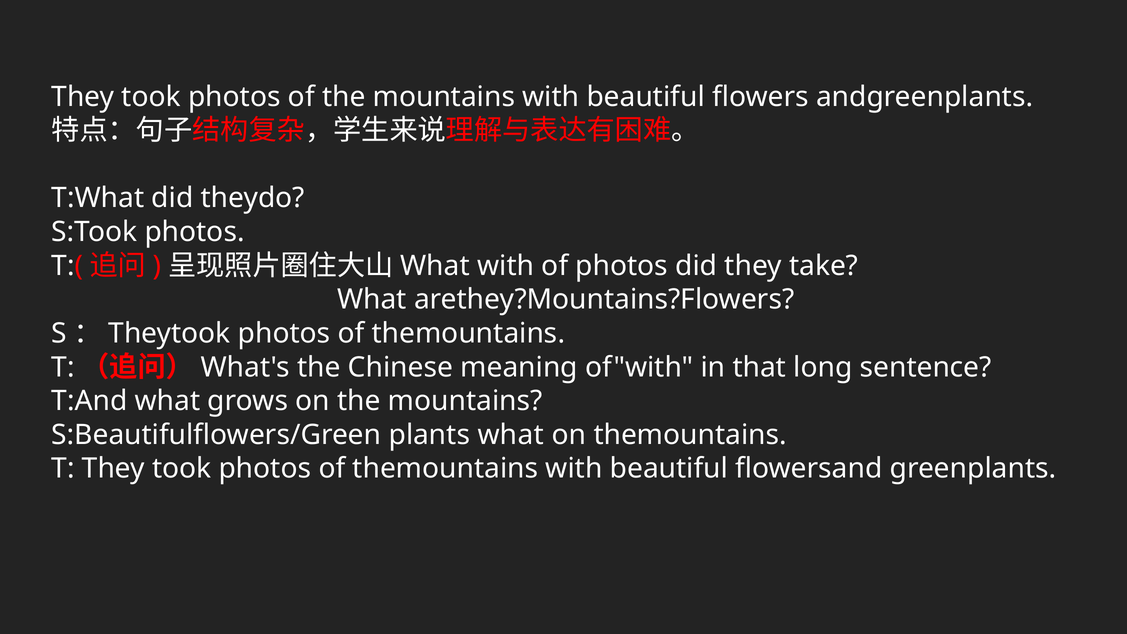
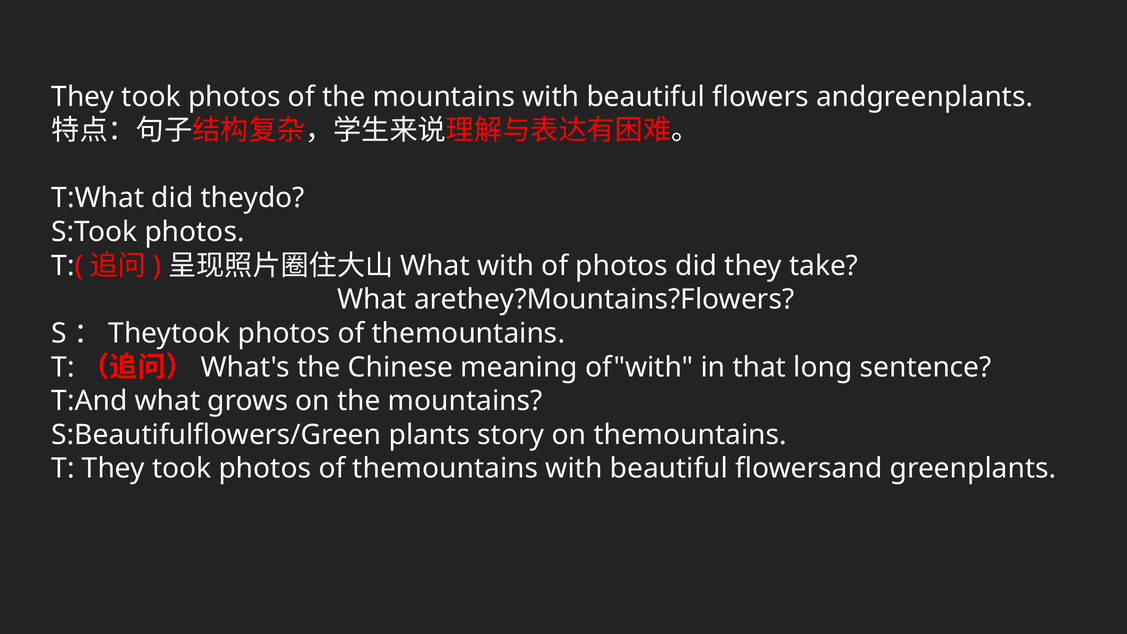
plants what: what -> story (511, 435)
